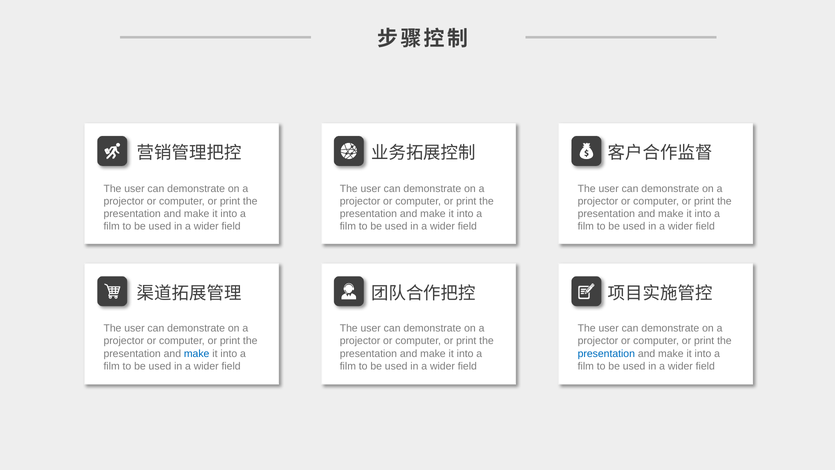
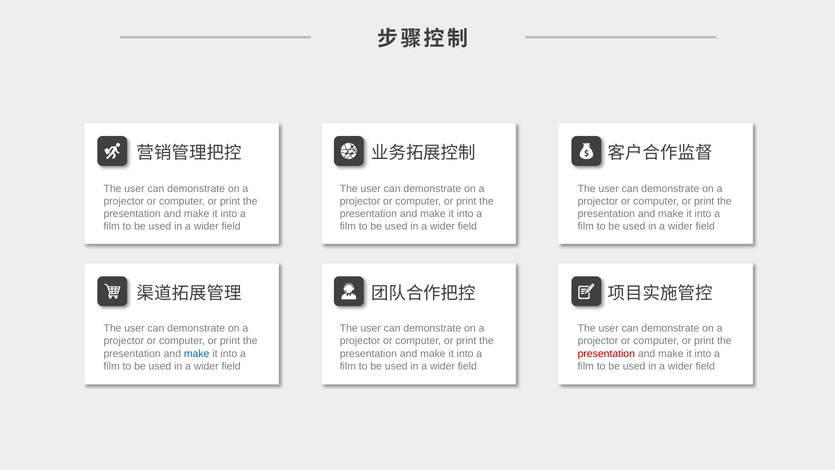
presentation colour: blue -> red (606, 353)
